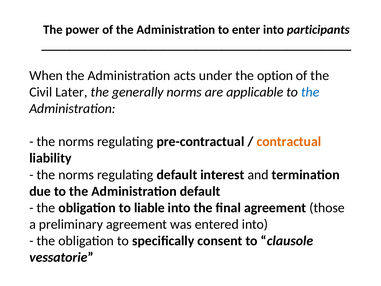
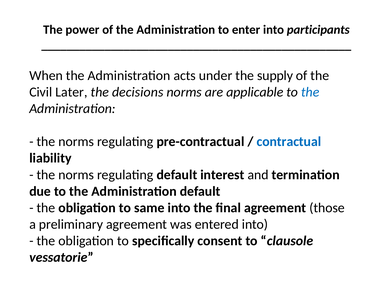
option: option -> supply (275, 76)
generally: generally -> decisions (138, 92)
contractual colour: orange -> blue (289, 142)
liable: liable -> same (149, 208)
